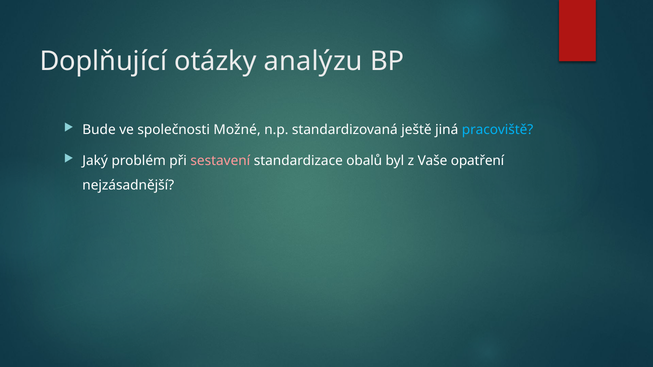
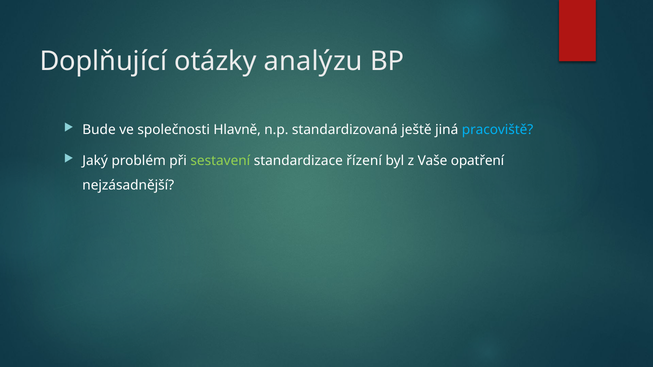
Možné: Možné -> Hlavně (237, 130)
sestavení colour: pink -> light green (220, 161)
obalů: obalů -> řízení (364, 161)
